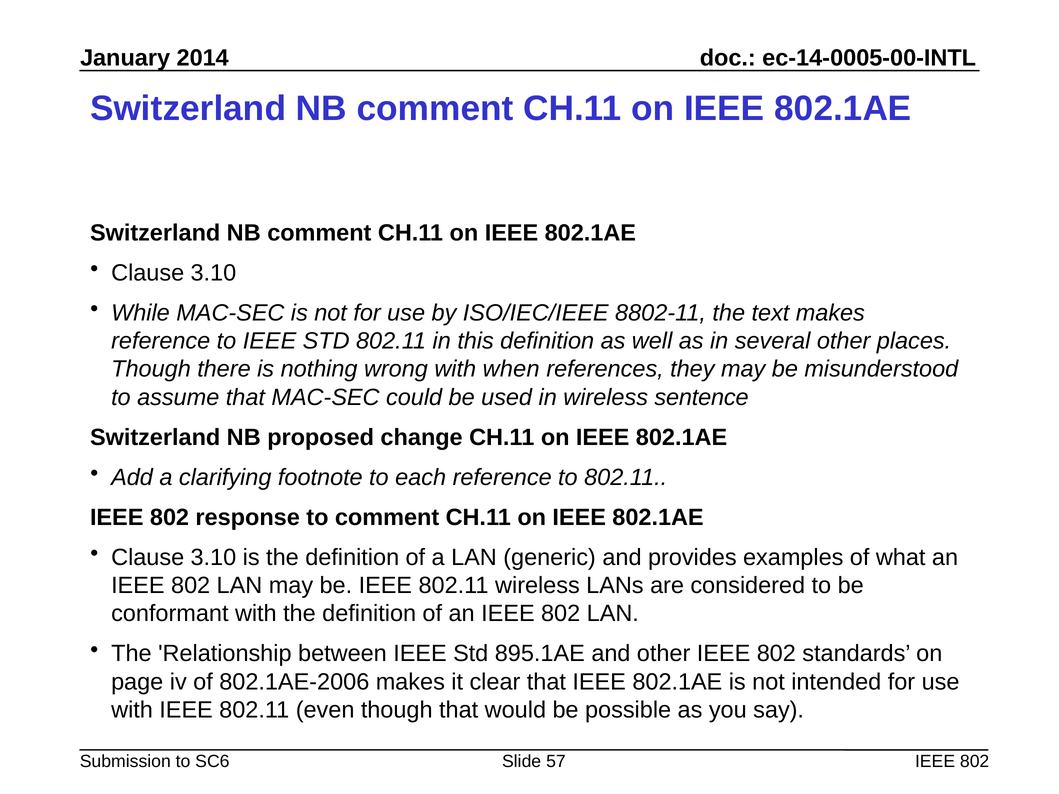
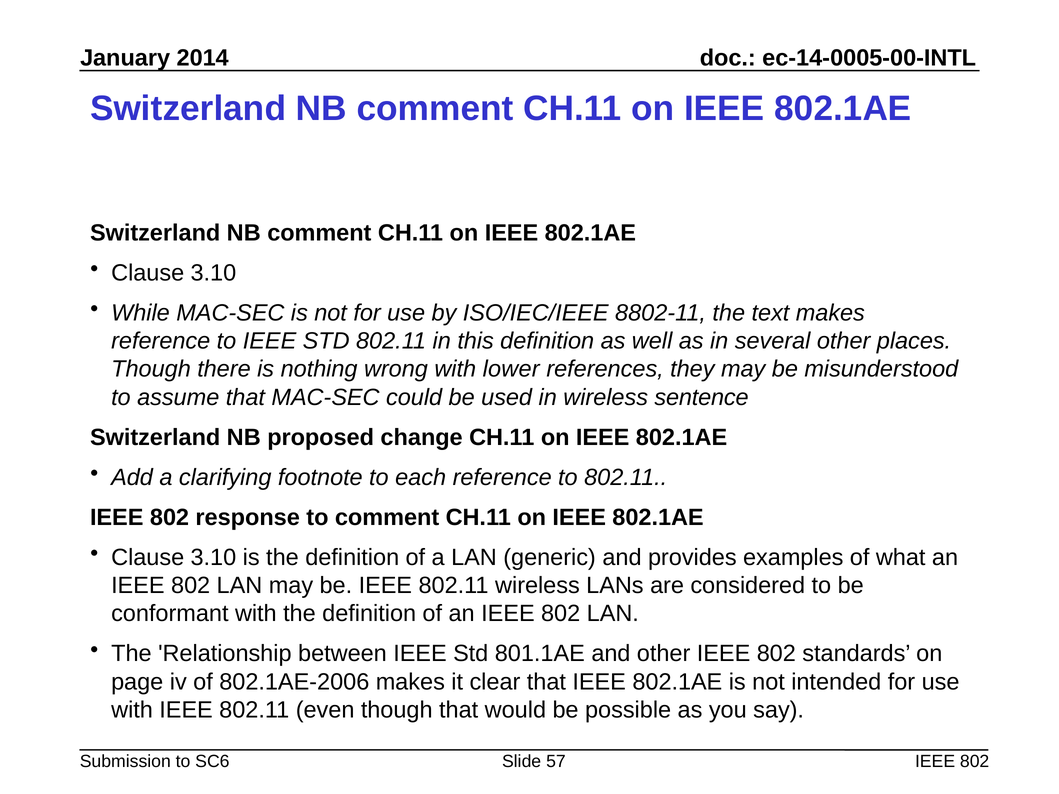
when: when -> lower (511, 369)
895.1AE: 895.1AE -> 801.1AE (540, 654)
